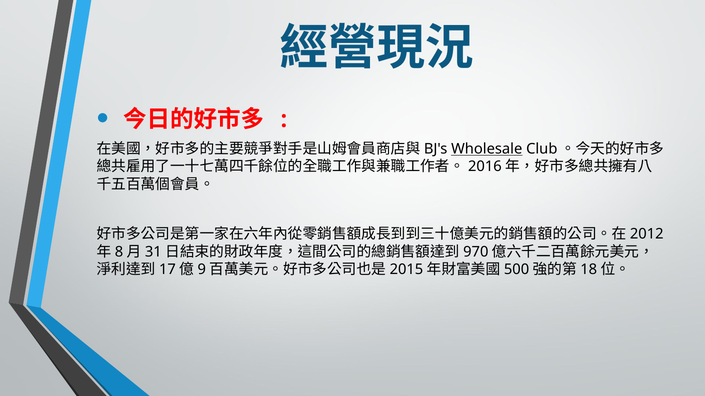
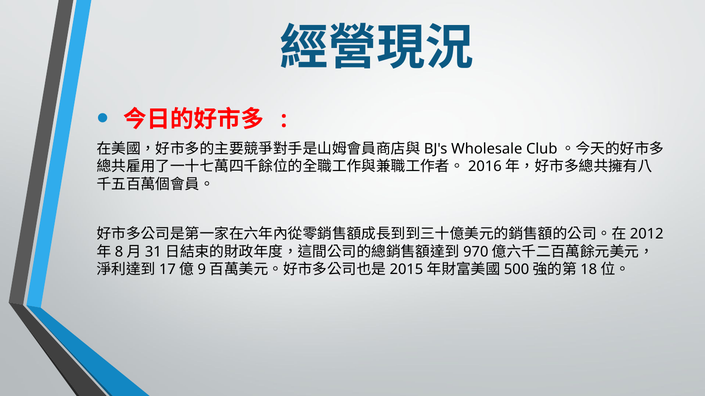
Wholesale underline: present -> none (487, 149)
